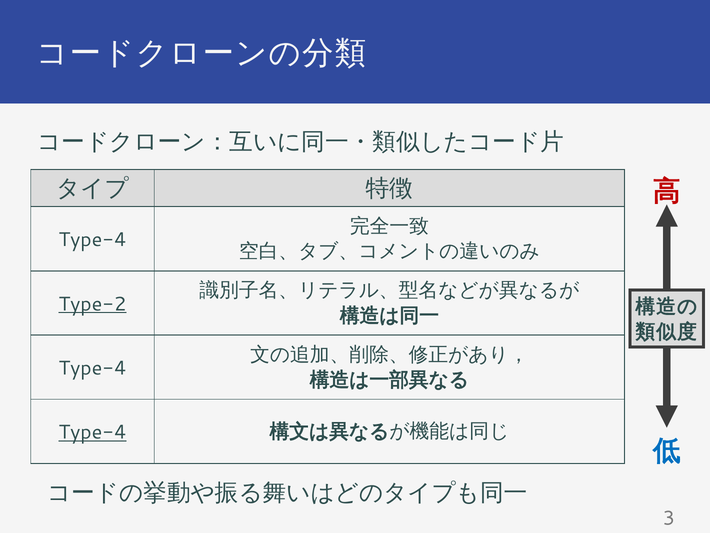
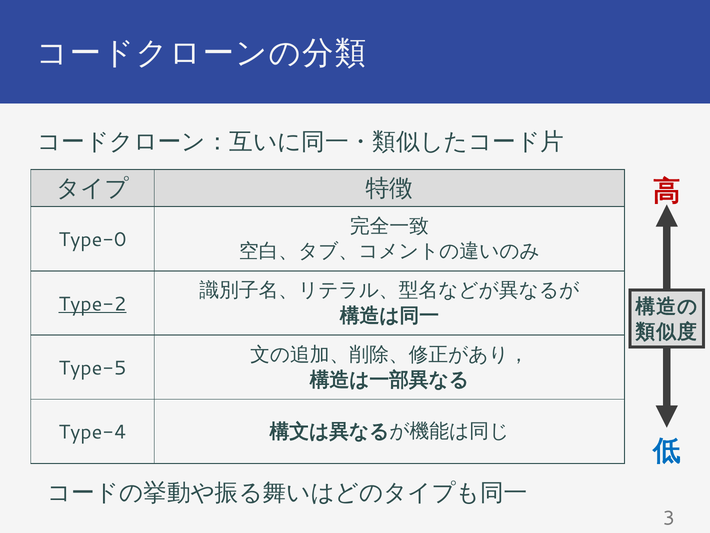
Type-4: Type-4 -> Type-0 (92, 240)
Type-4: Type-4 -> Type-5 (92, 368)
Type-4 underline: present -> none (92, 432)
